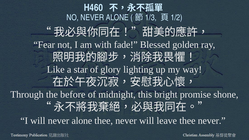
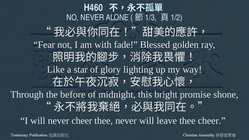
will never alone: alone -> cheer (82, 121)
leave thee never: never -> cheer (212, 121)
